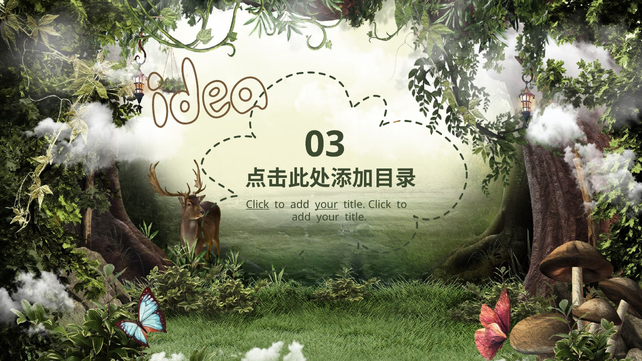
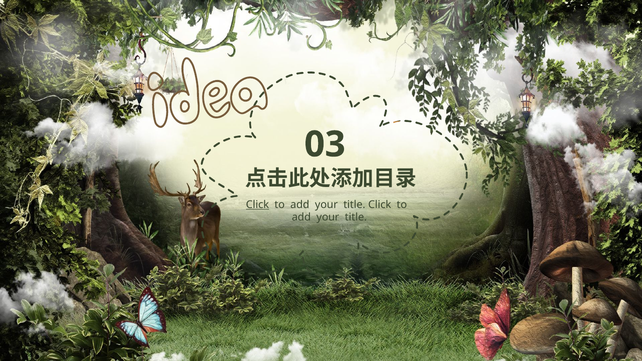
your underline: present -> none (326, 205)
